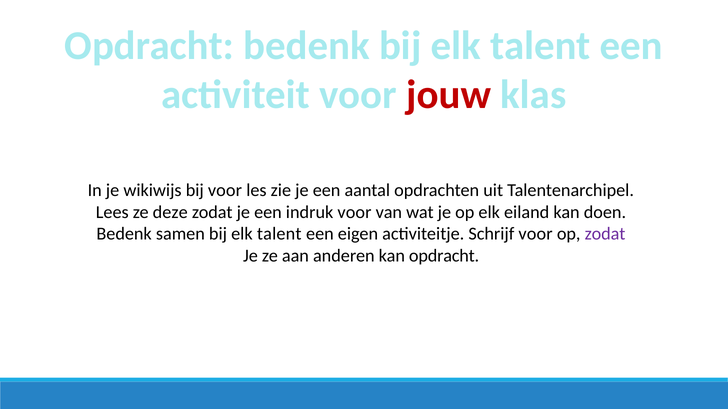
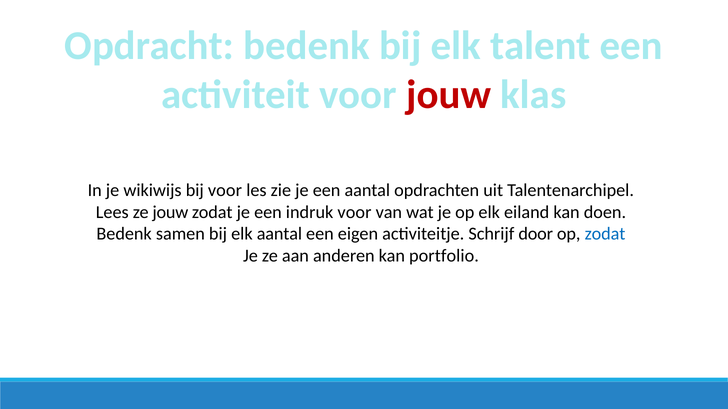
ze deze: deze -> jouw (170, 212)
samen bij elk talent: talent -> aantal (279, 234)
Schrijf voor: voor -> door (536, 234)
zodat colour: purple -> blue (605, 234)
kan opdracht: opdracht -> portfolio (444, 256)
